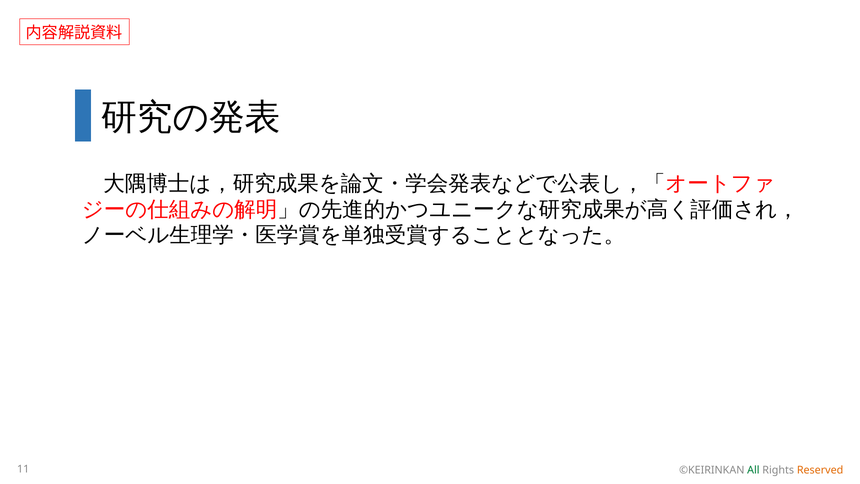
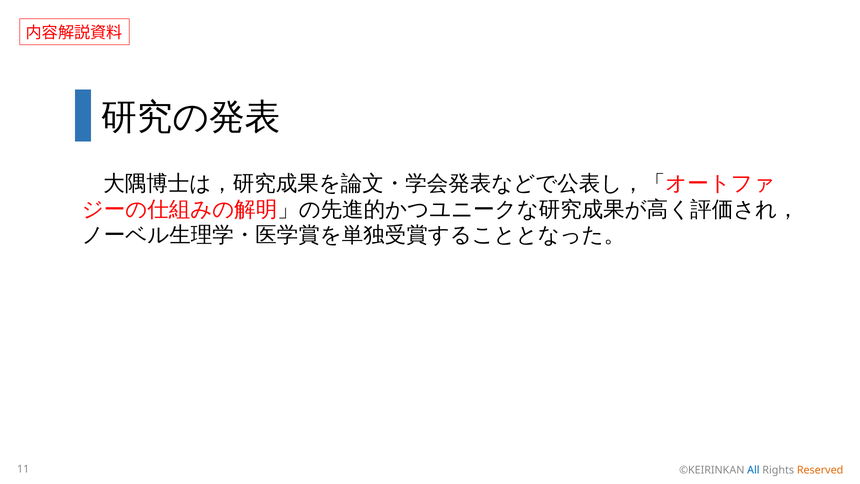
All colour: green -> blue (753, 470)
